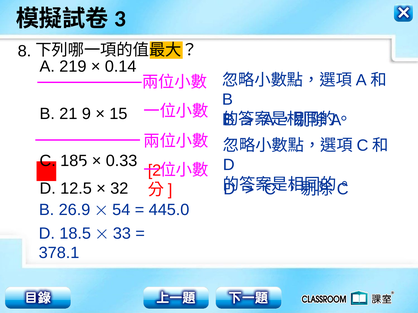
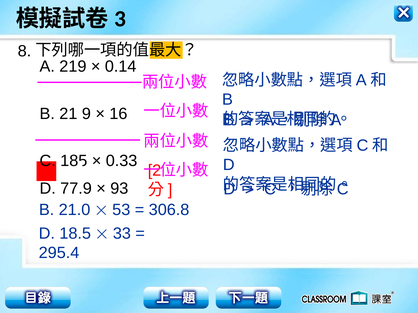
15: 15 -> 16 (118, 114)
12.5: 12.5 -> 77.9 (76, 189)
32: 32 -> 93 (119, 189)
26.9: 26.9 -> 21.0 (74, 210)
54: 54 -> 53 (121, 210)
445.0: 445.0 -> 306.8 (169, 210)
378.1: 378.1 -> 295.4 (59, 253)
